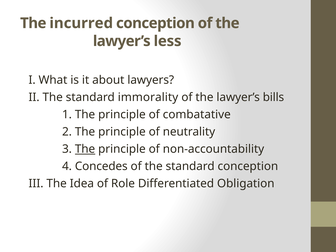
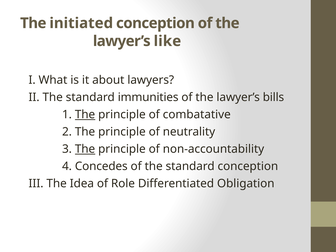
incurred: incurred -> initiated (81, 23)
less: less -> like (167, 41)
immorality: immorality -> immunities (148, 97)
The underline: none -> present (85, 115)
